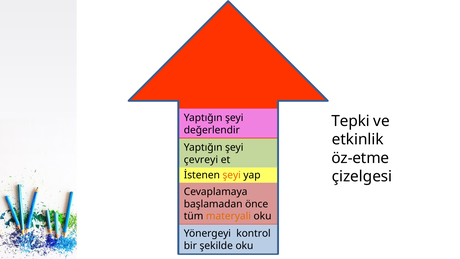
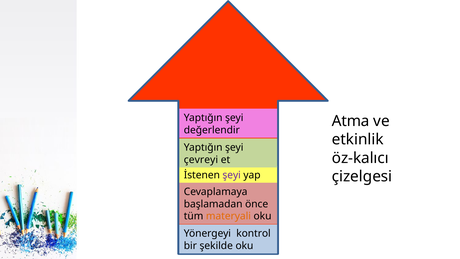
Tepki: Tepki -> Atma (351, 121)
öz-etme: öz-etme -> öz-kalıcı (360, 158)
şeyi colour: orange -> purple (232, 175)
